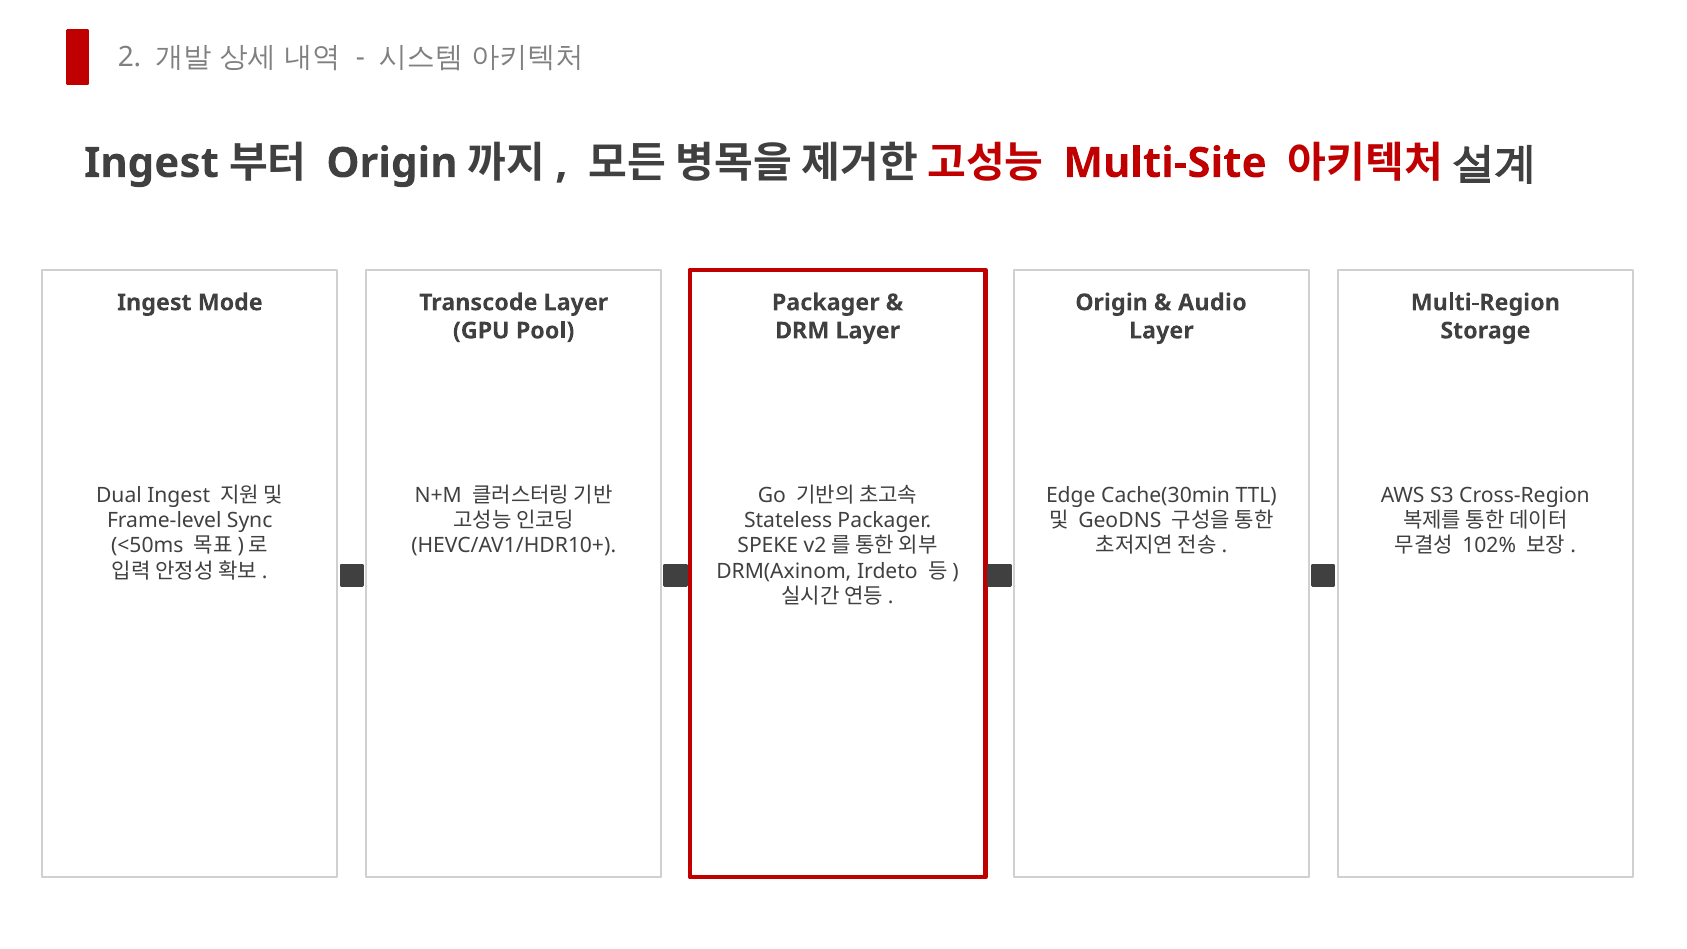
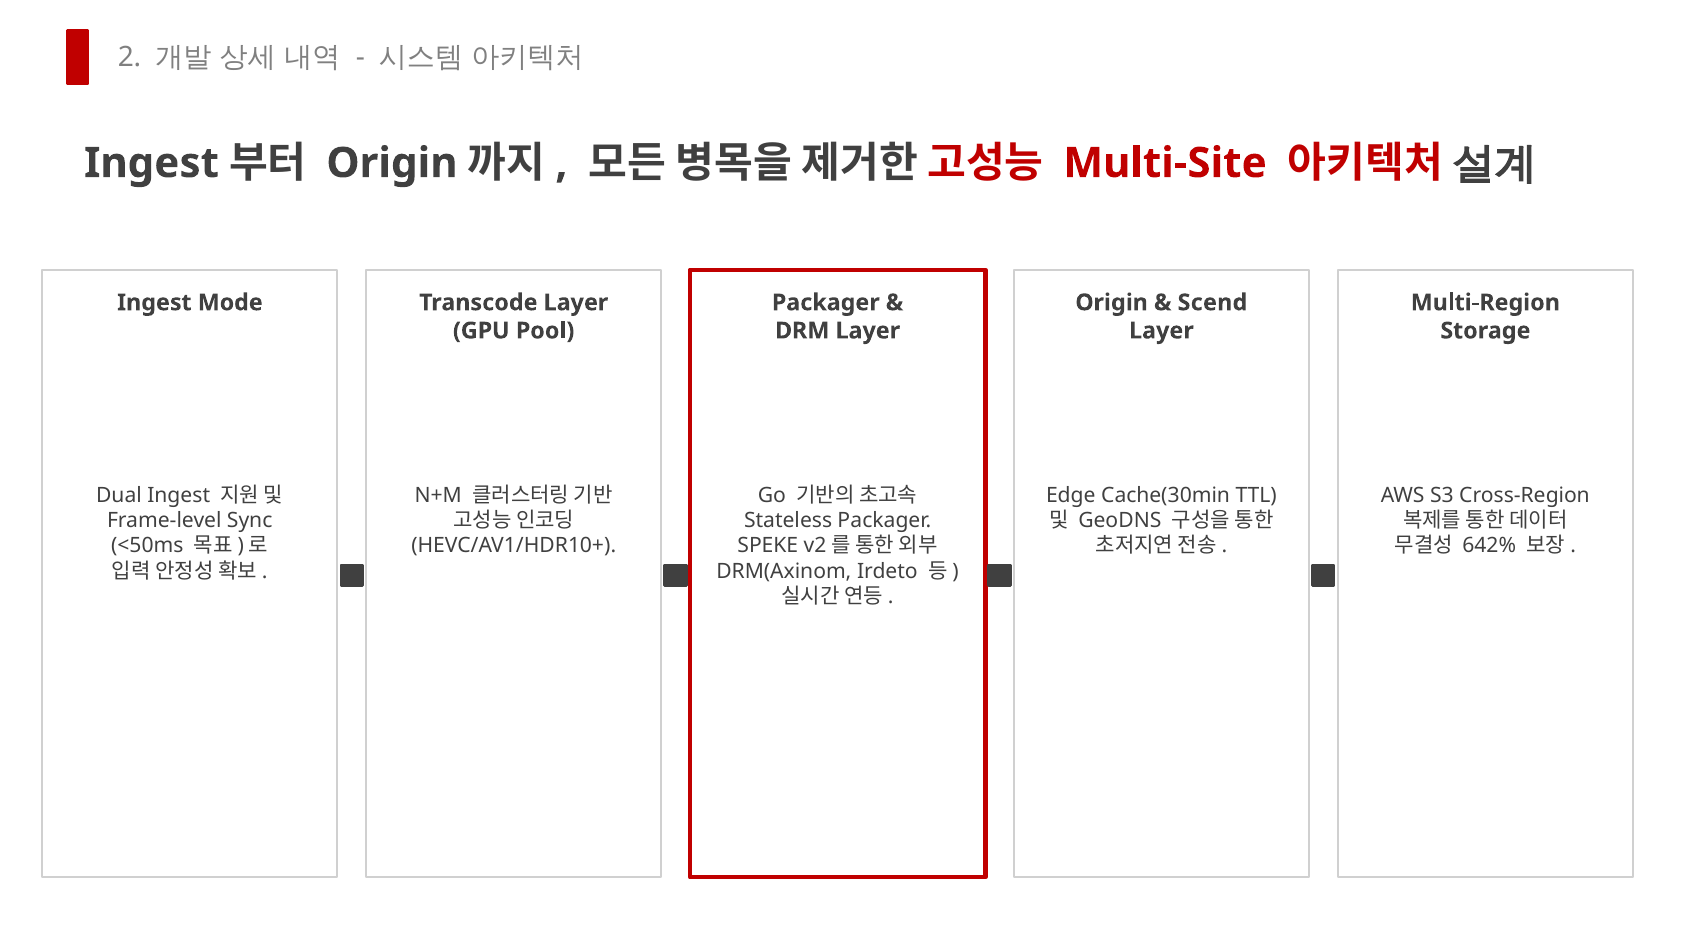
Audio: Audio -> Scend (1212, 303)
102%: 102% -> 642% (1489, 546)
